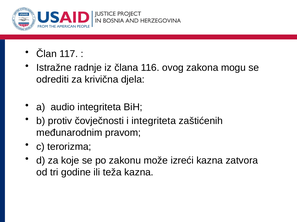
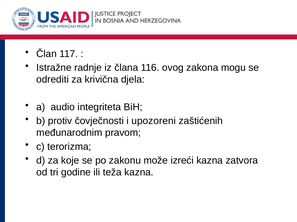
i integriteta: integriteta -> upozoreni (154, 121)
